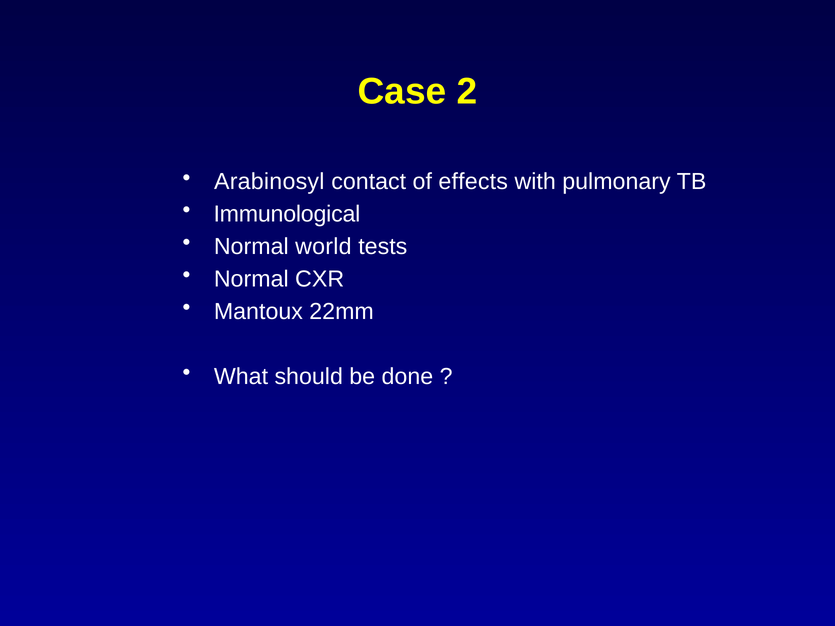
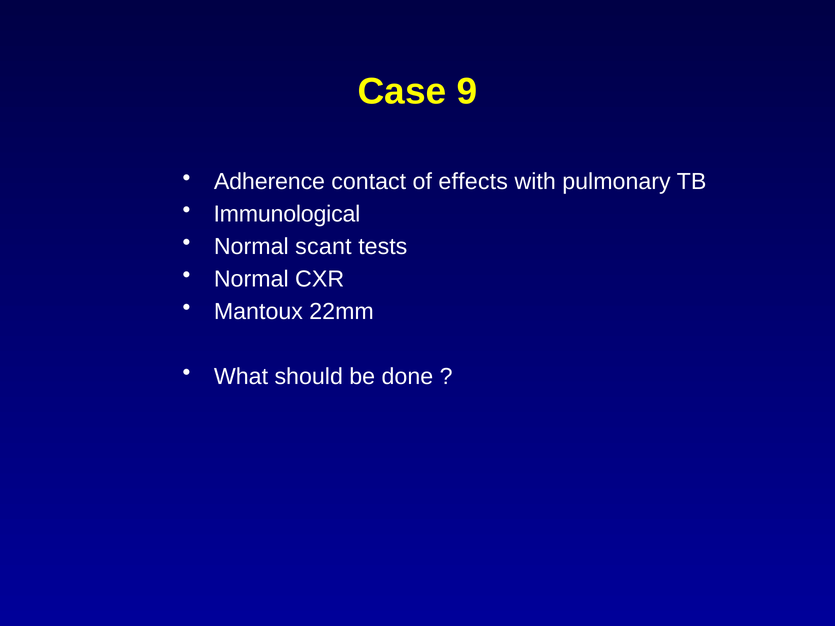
2: 2 -> 9 (467, 92)
Arabinosyl: Arabinosyl -> Adherence (269, 182)
world: world -> scant (323, 247)
